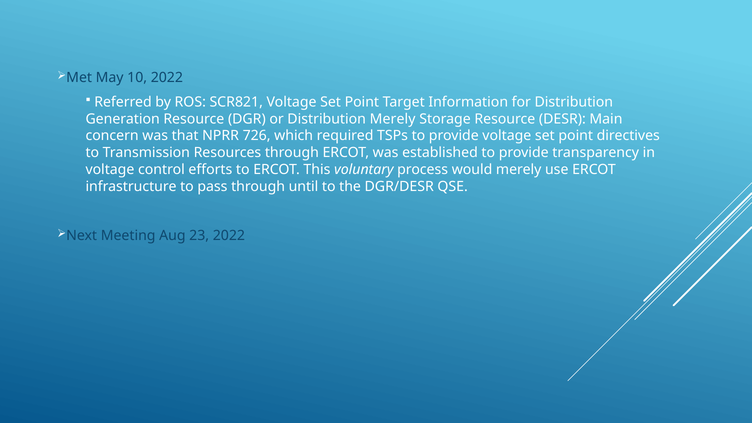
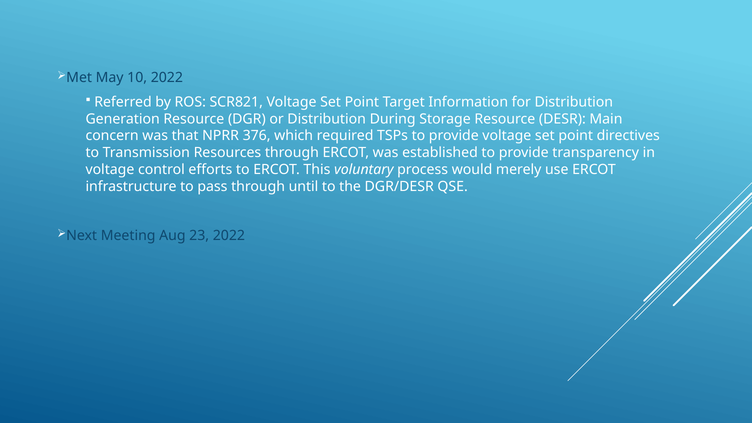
Distribution Merely: Merely -> During (393, 119)
726: 726 -> 376 (257, 136)
